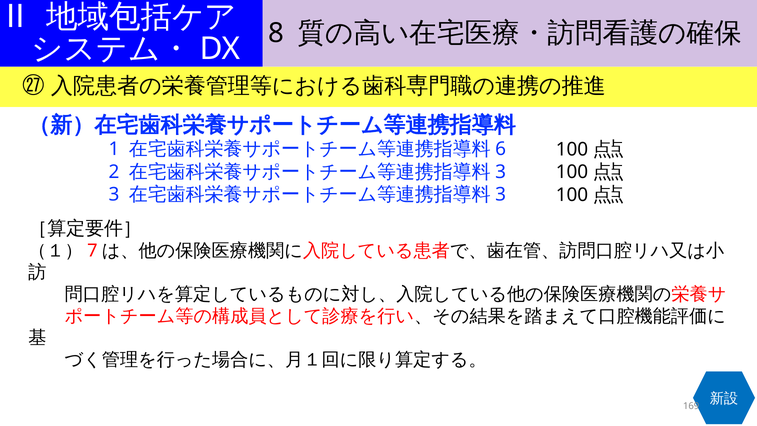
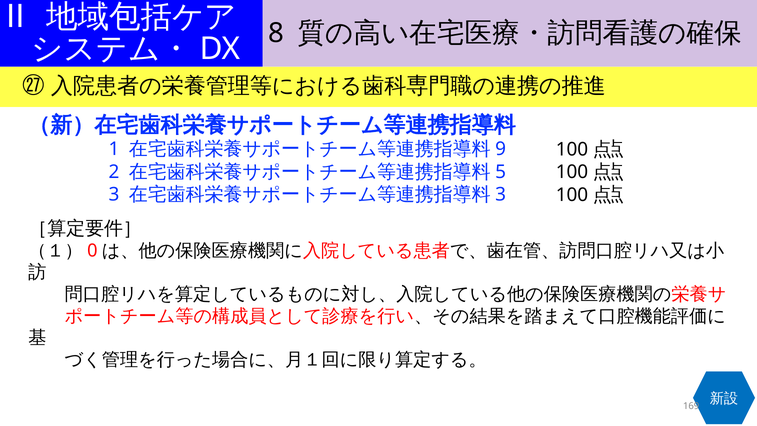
6: 6 -> 9 (501, 149)
3: 3 -> 5 (501, 172)
7: 7 -> 0 (92, 251)
